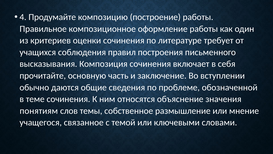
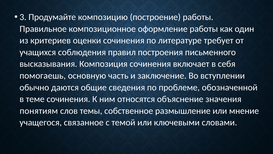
4: 4 -> 3 (23, 17)
прочитайте: прочитайте -> помогаешь (43, 75)
